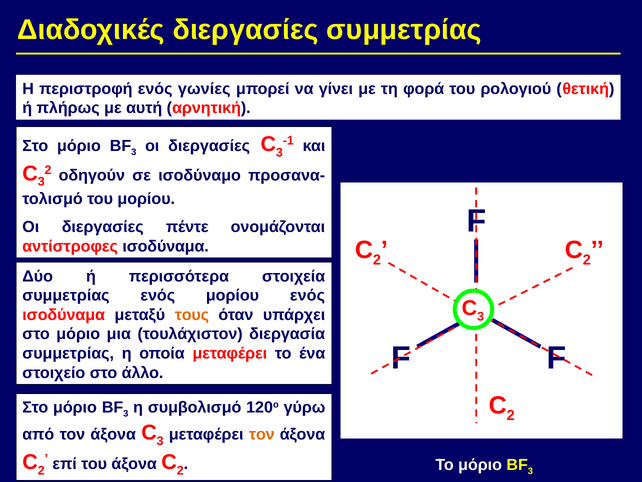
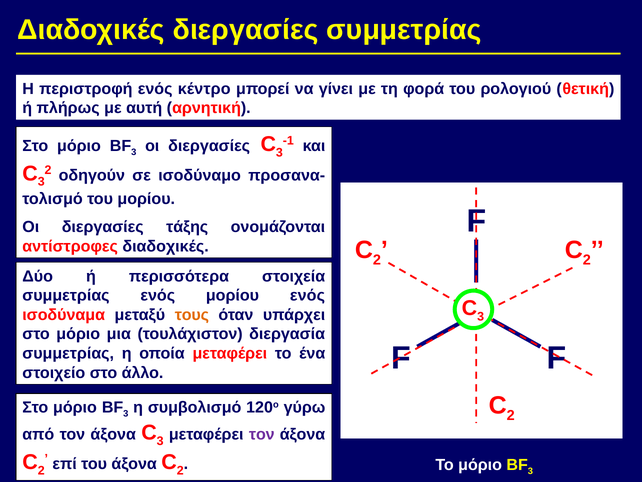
γωνίες: γωνίες -> κέντρο (204, 89)
πέντε: πέντε -> τάξης (187, 227)
αντίστροφες ισοδύναμα: ισοδύναμα -> διαδοχικές (166, 246)
τον colour: orange -> purple (262, 434)
